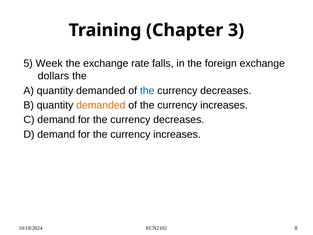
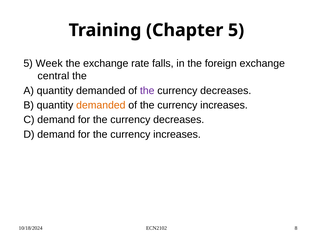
Chapter 3: 3 -> 5 (236, 30)
dollars: dollars -> central (53, 76)
the colour: blue -> purple (147, 90)
